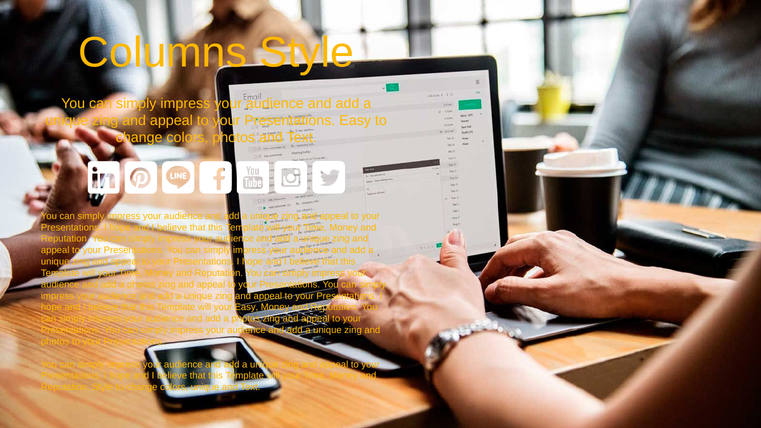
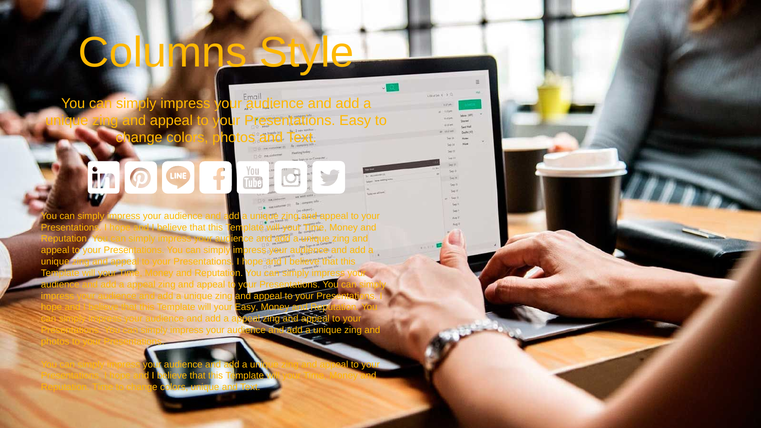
photos: photos -> appeal (141, 285)
photos: photos -> appeal (246, 319)
Reputation Style: Style -> Time (103, 387)
